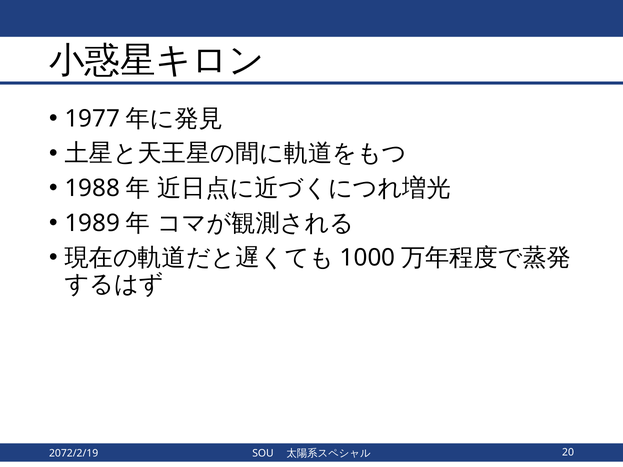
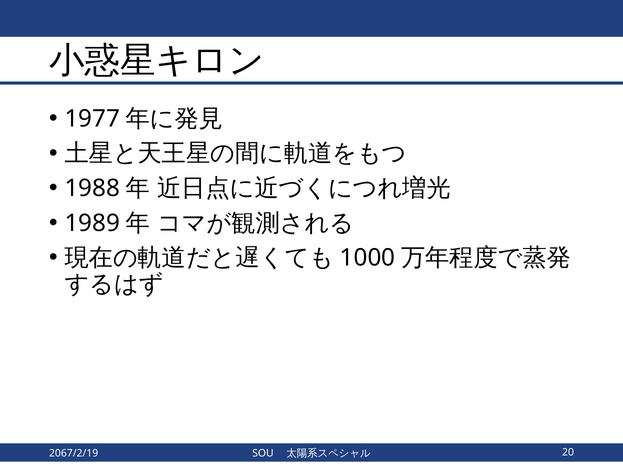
2072/2/19: 2072/2/19 -> 2067/2/19 (74, 453)
